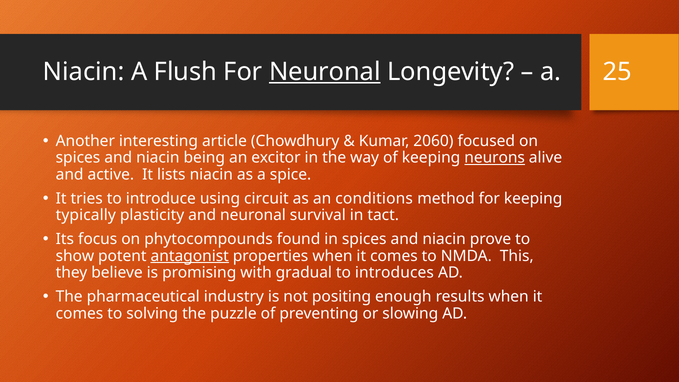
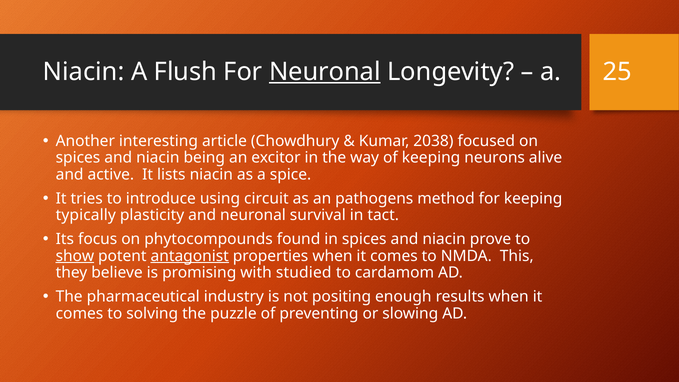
2060: 2060 -> 2038 (433, 141)
neurons underline: present -> none (495, 158)
conditions: conditions -> pathogens (374, 198)
show underline: none -> present (75, 256)
gradual: gradual -> studied (304, 273)
introduces: introduces -> cardamom (395, 273)
